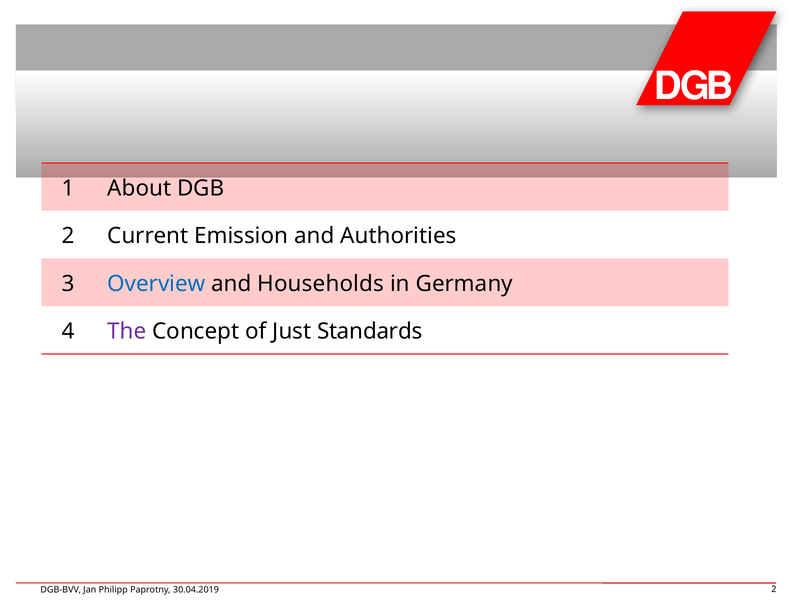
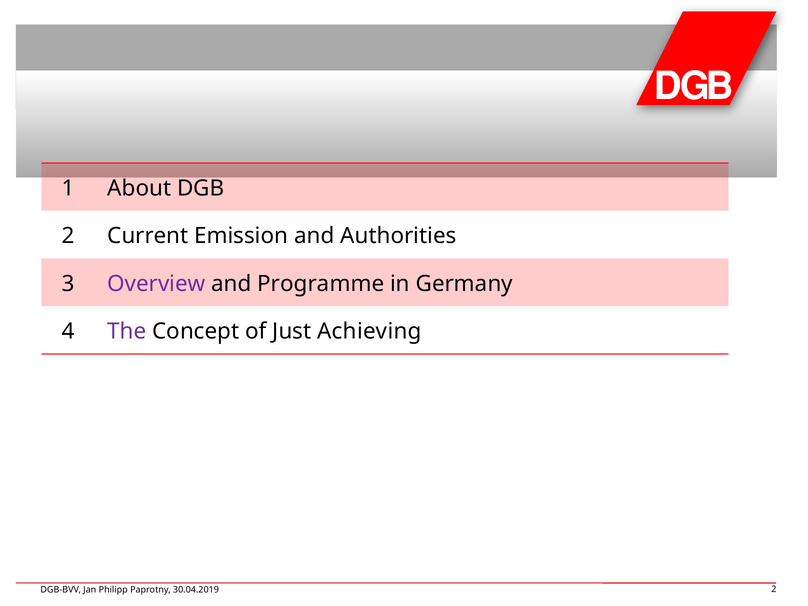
Overview colour: blue -> purple (156, 284)
Households: Households -> Programme (321, 284)
Standards: Standards -> Achieving (369, 331)
